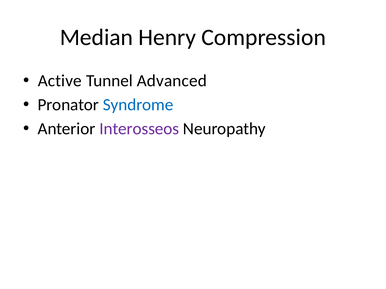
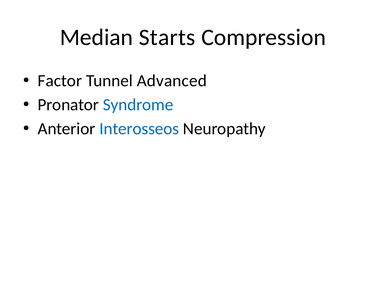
Henry: Henry -> Starts (167, 37)
Active: Active -> Factor (60, 81)
Interosseos colour: purple -> blue (139, 129)
